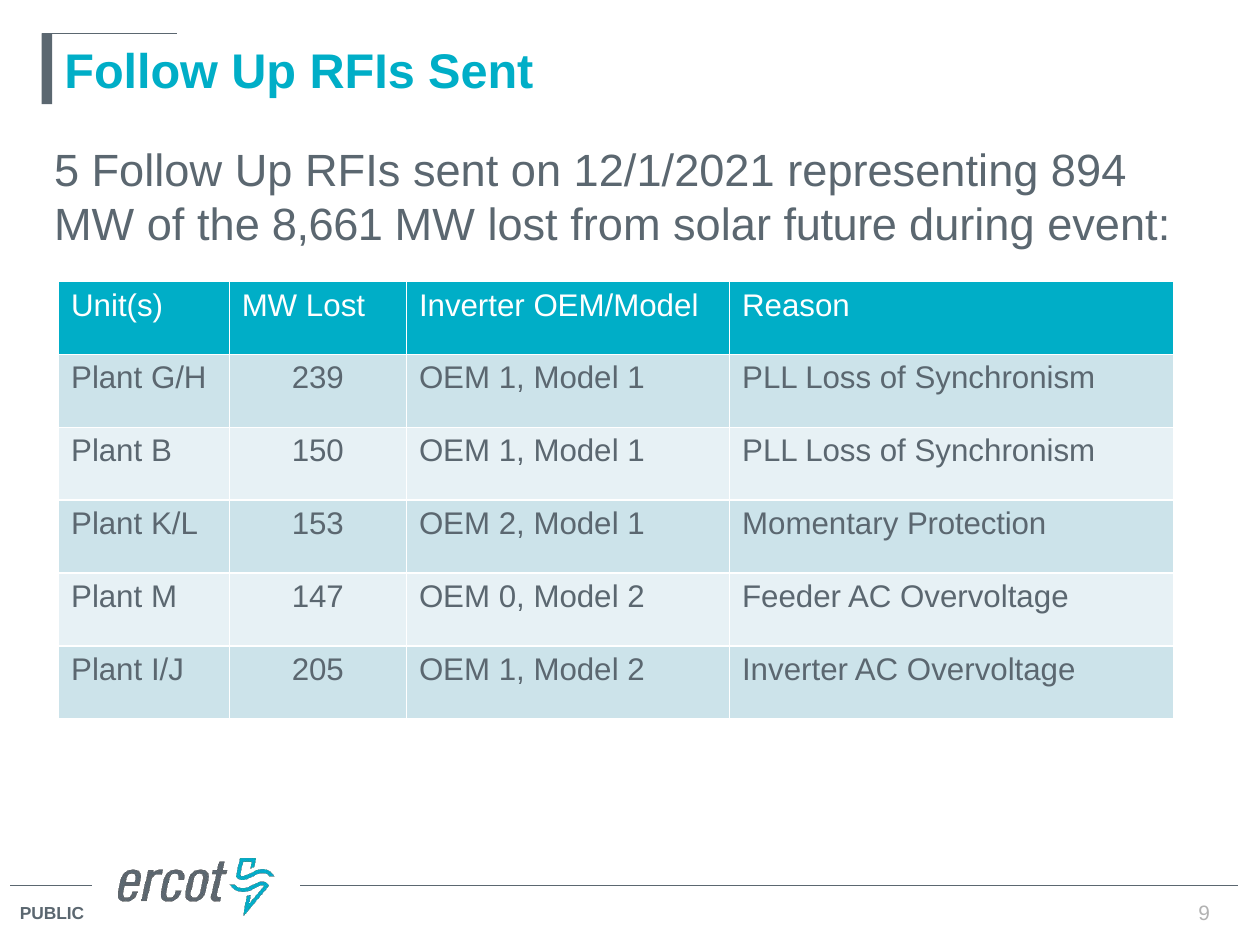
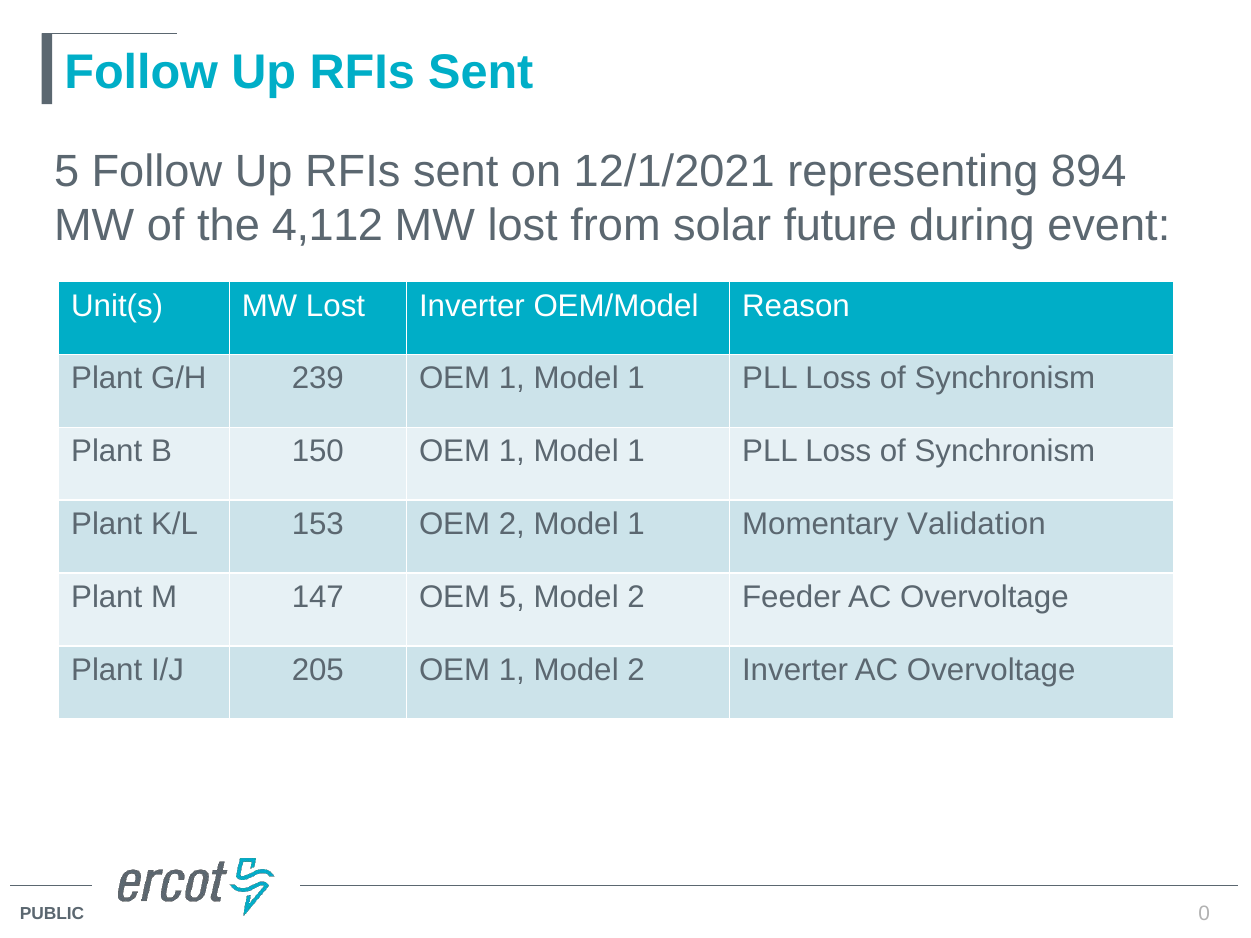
8,661: 8,661 -> 4,112 (328, 226)
Protection: Protection -> Validation (976, 525)
OEM 0: 0 -> 5 (512, 598)
9: 9 -> 0 (1204, 914)
